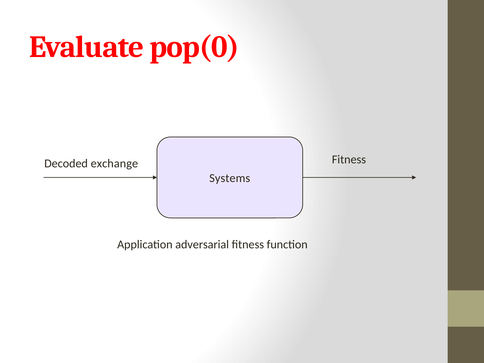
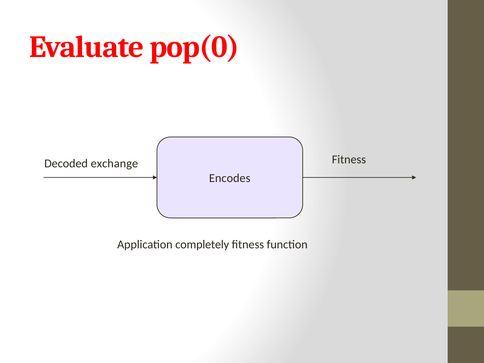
Systems: Systems -> Encodes (230, 178)
adversarial: adversarial -> completely (202, 245)
